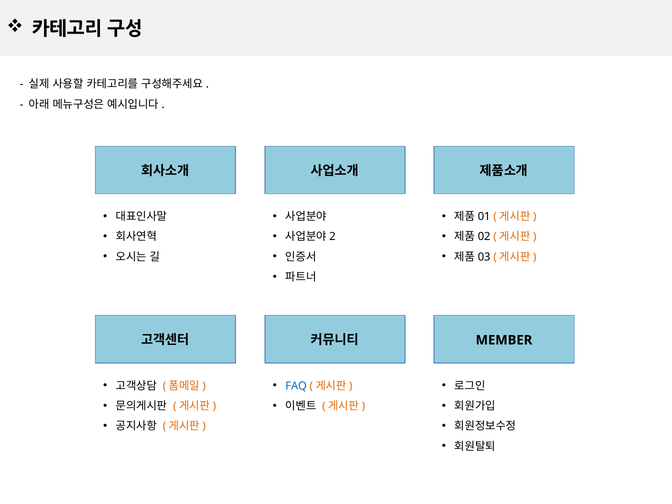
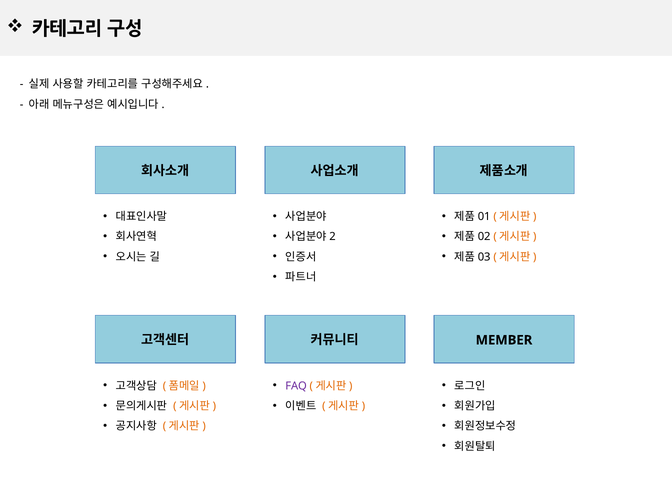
FAQ colour: blue -> purple (296, 386)
